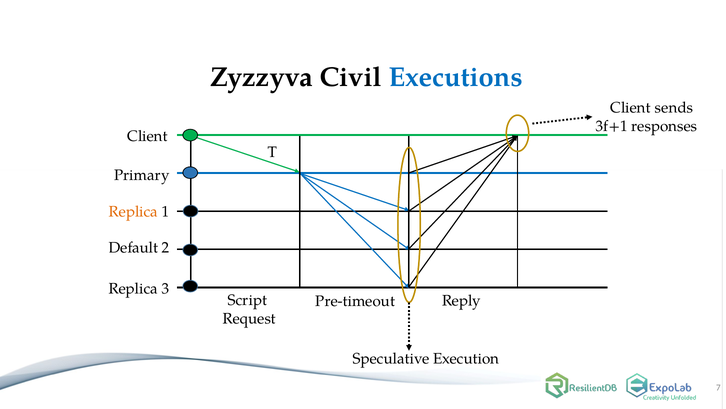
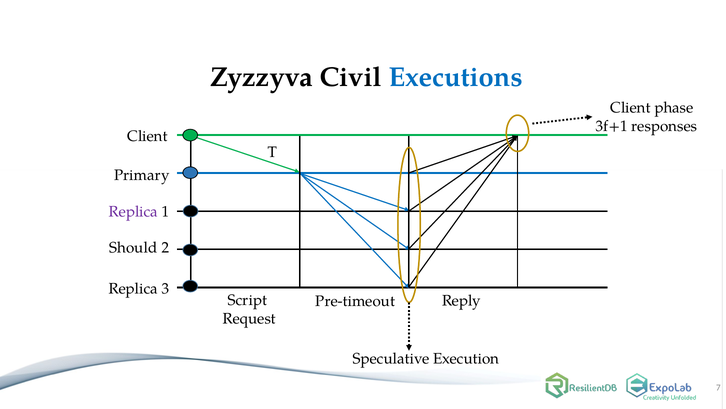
sends: sends -> phase (674, 108)
Replica colour: orange -> purple (133, 211)
Default: Default -> Should (133, 247)
